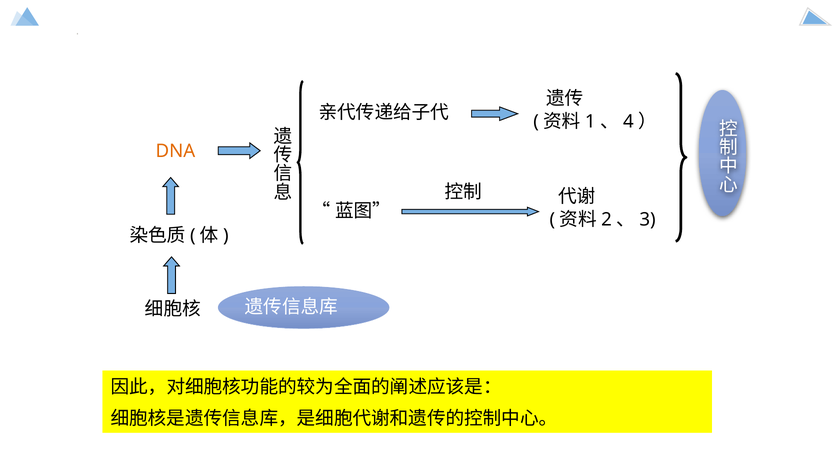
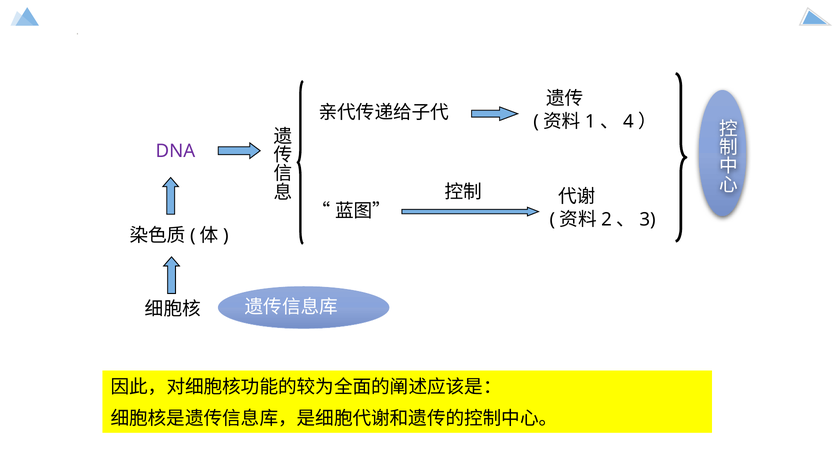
DNA colour: orange -> purple (175, 151)
